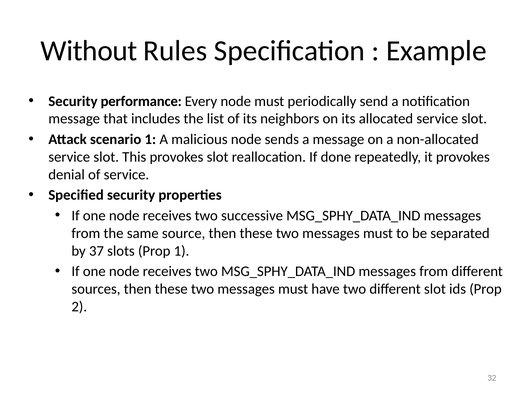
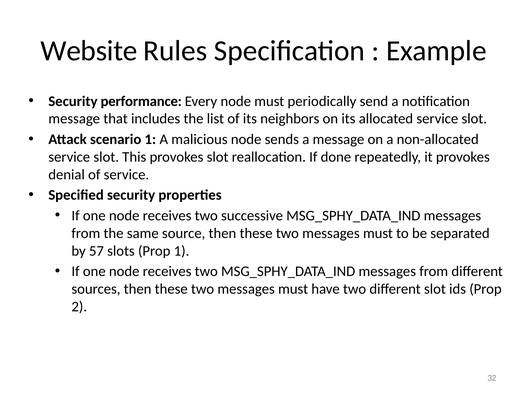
Without: Without -> Website (89, 51)
37: 37 -> 57 (96, 251)
